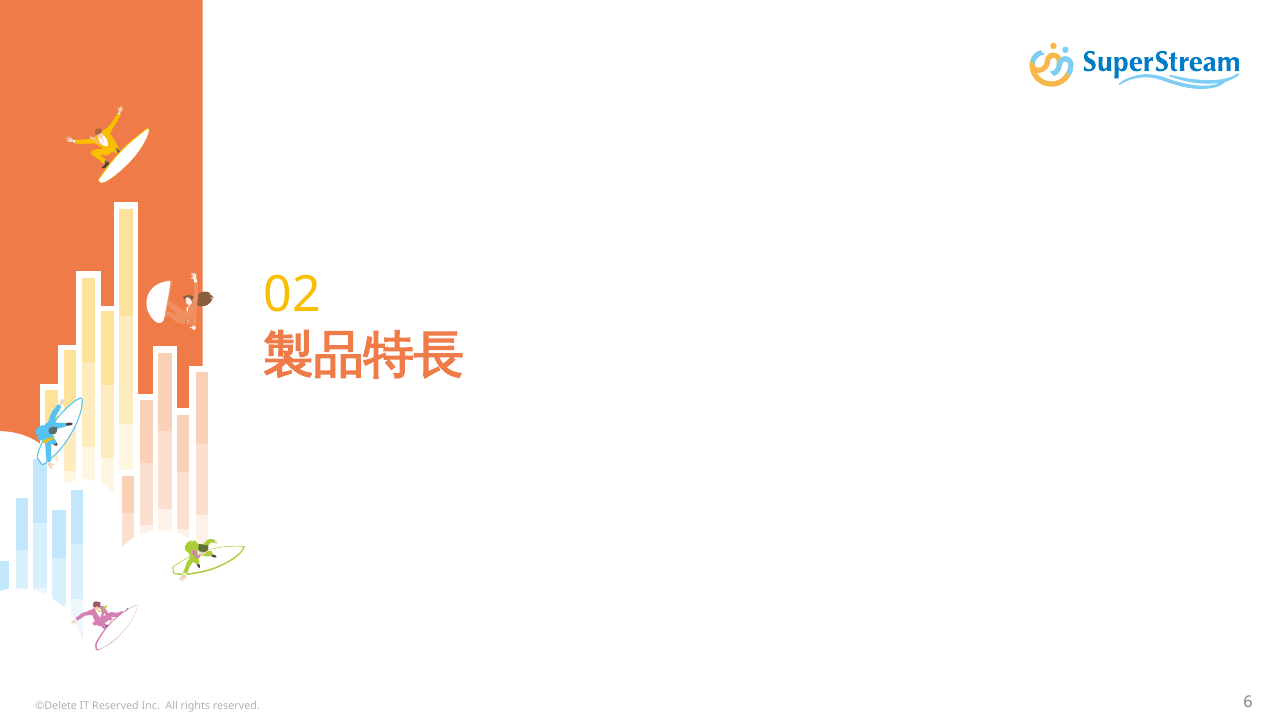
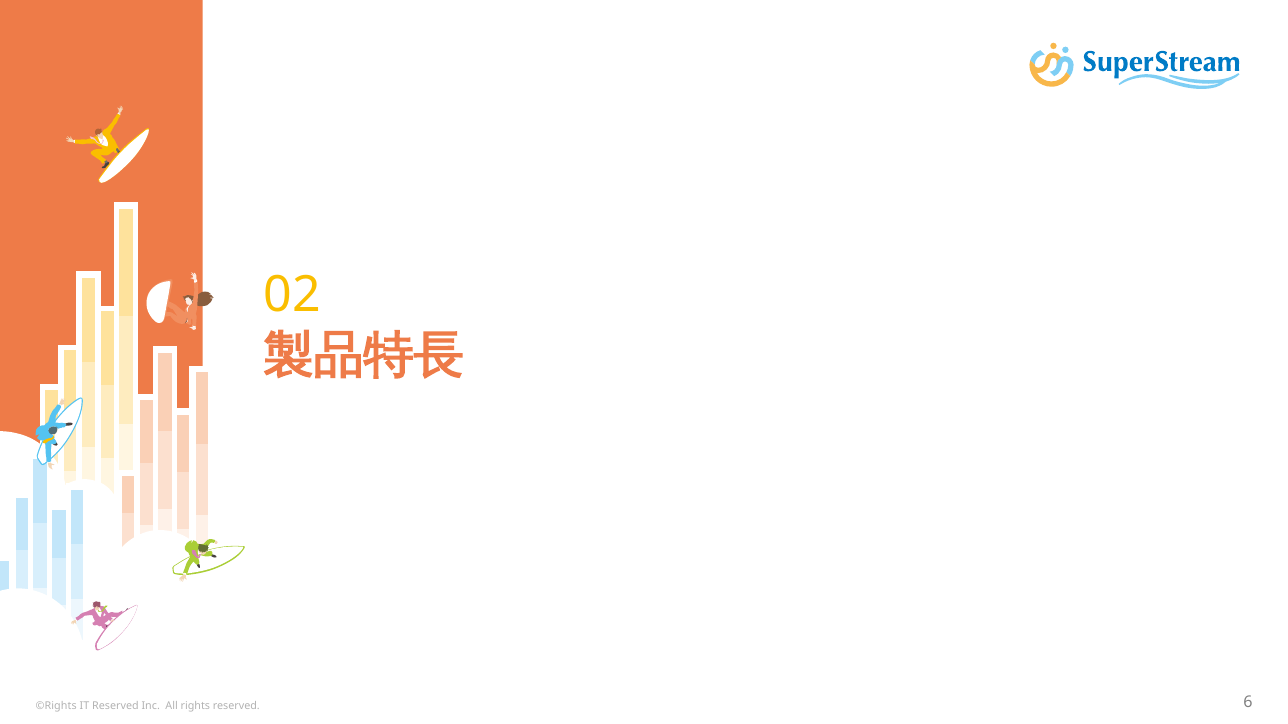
©Delete: ©Delete -> ©Rights (56, 706)
